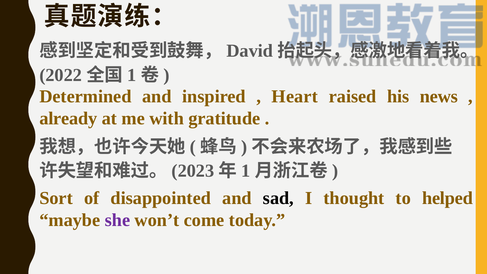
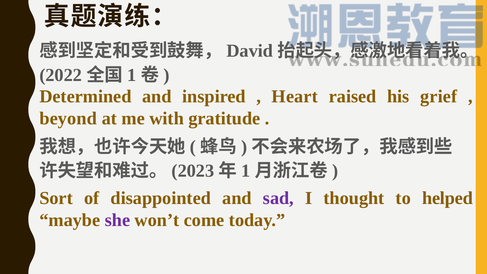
news: news -> grief (439, 96)
already: already -> beyond (68, 118)
sad colour: black -> purple (278, 198)
